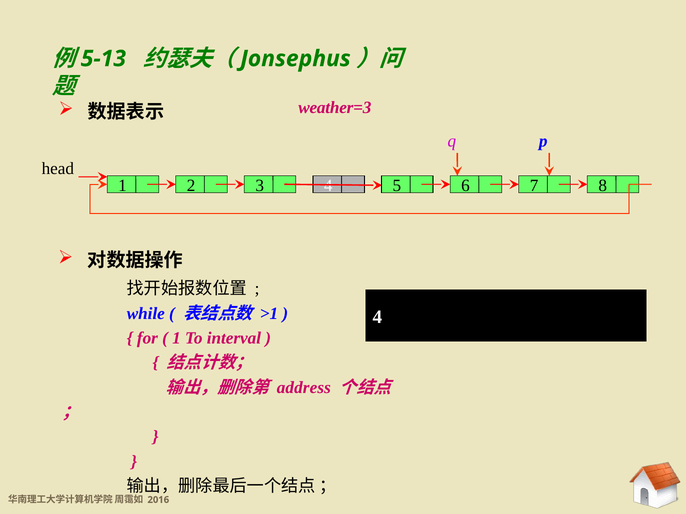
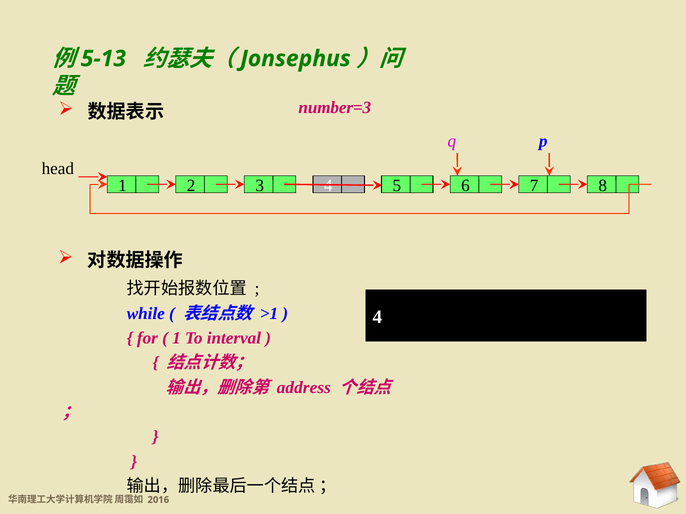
weather=3: weather=3 -> number=3 (335, 108)
